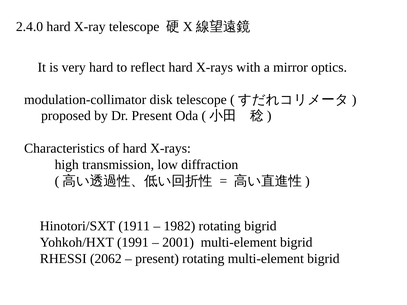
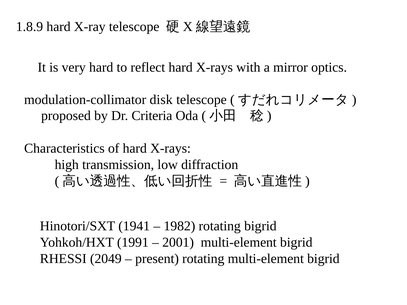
2.4.0: 2.4.0 -> 1.8.9 (30, 27)
Dr Present: Present -> Criteria (152, 116)
1911: 1911 -> 1941 (134, 226)
2062: 2062 -> 2049 (106, 259)
